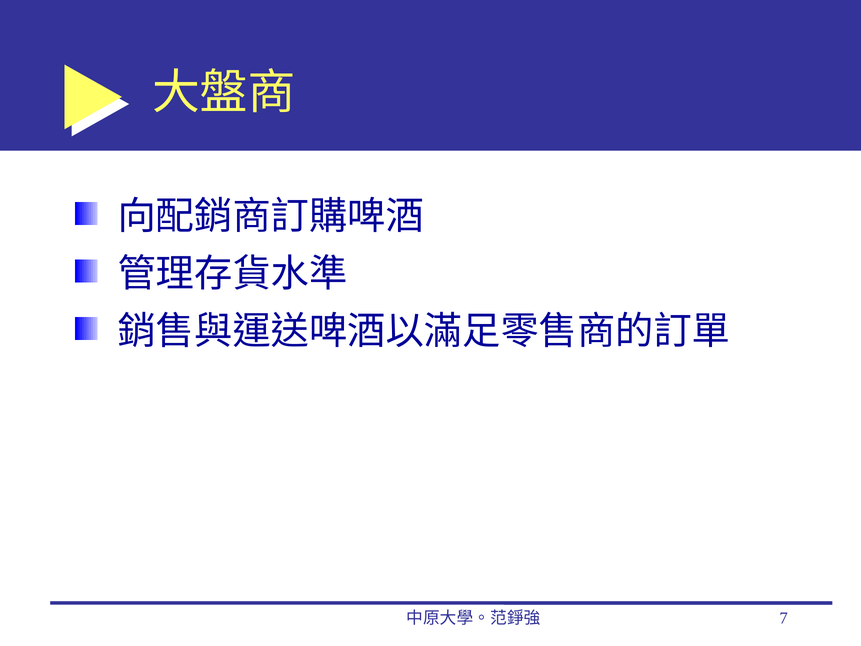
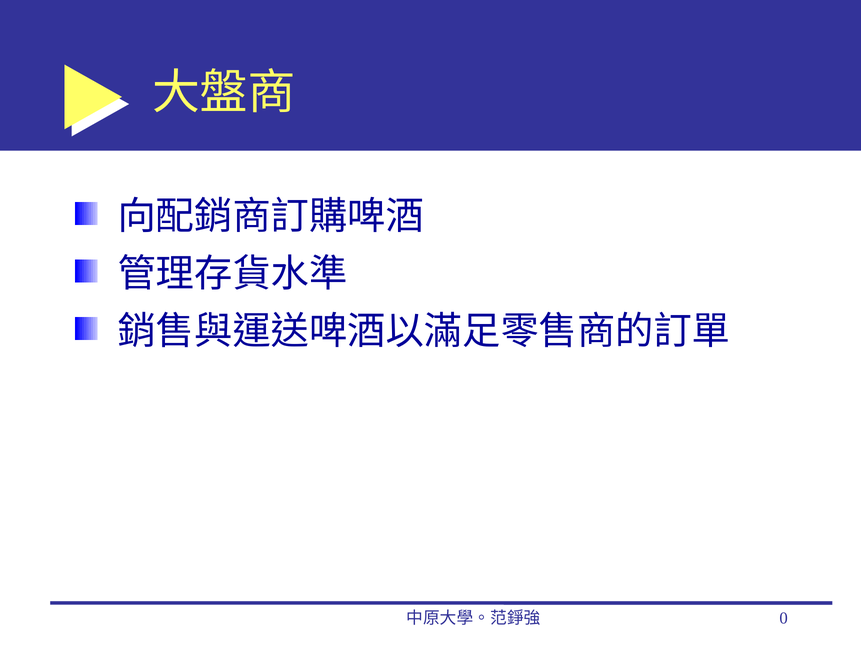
7: 7 -> 0 (784, 618)
